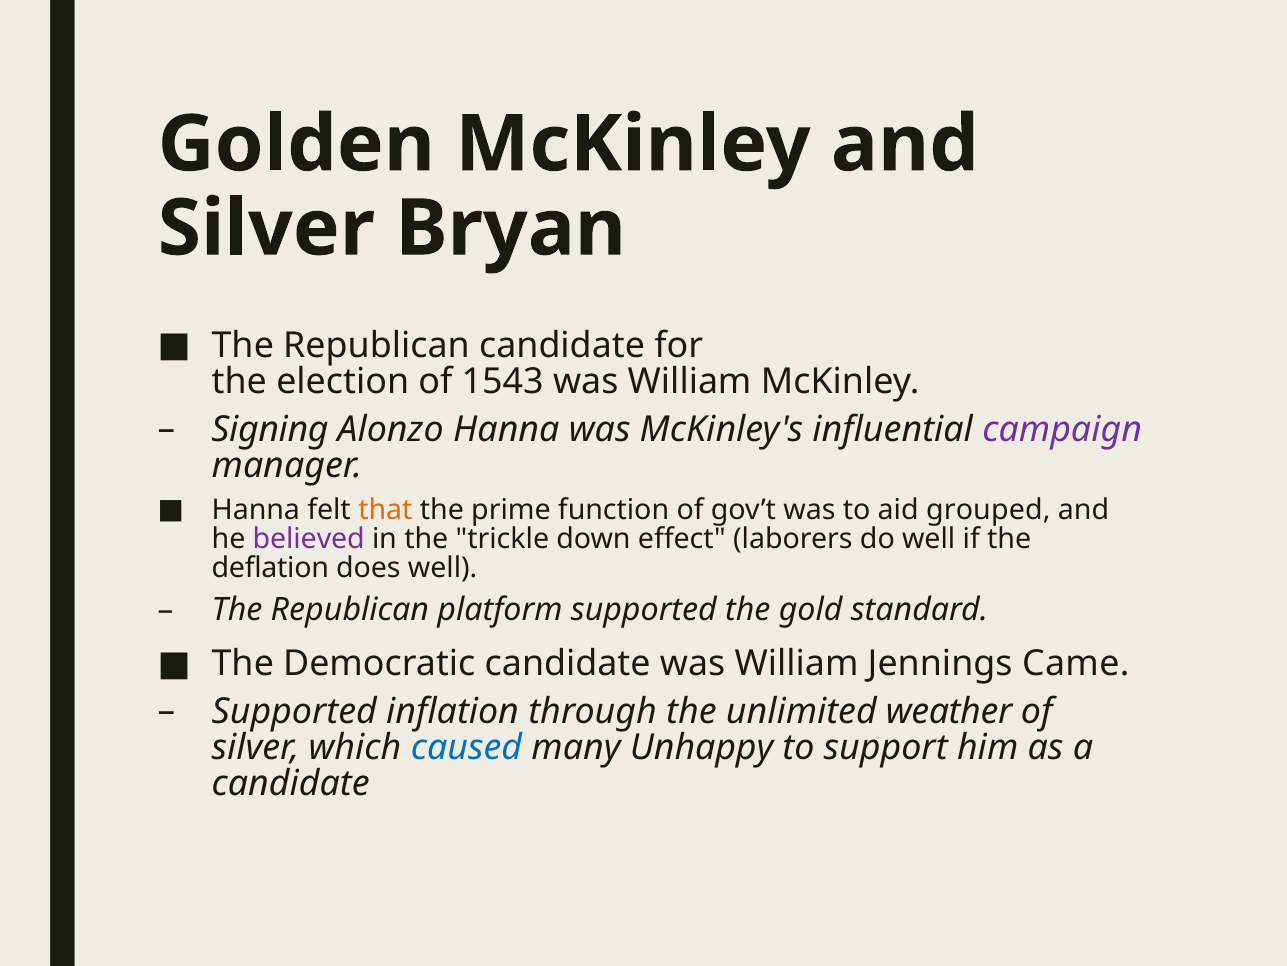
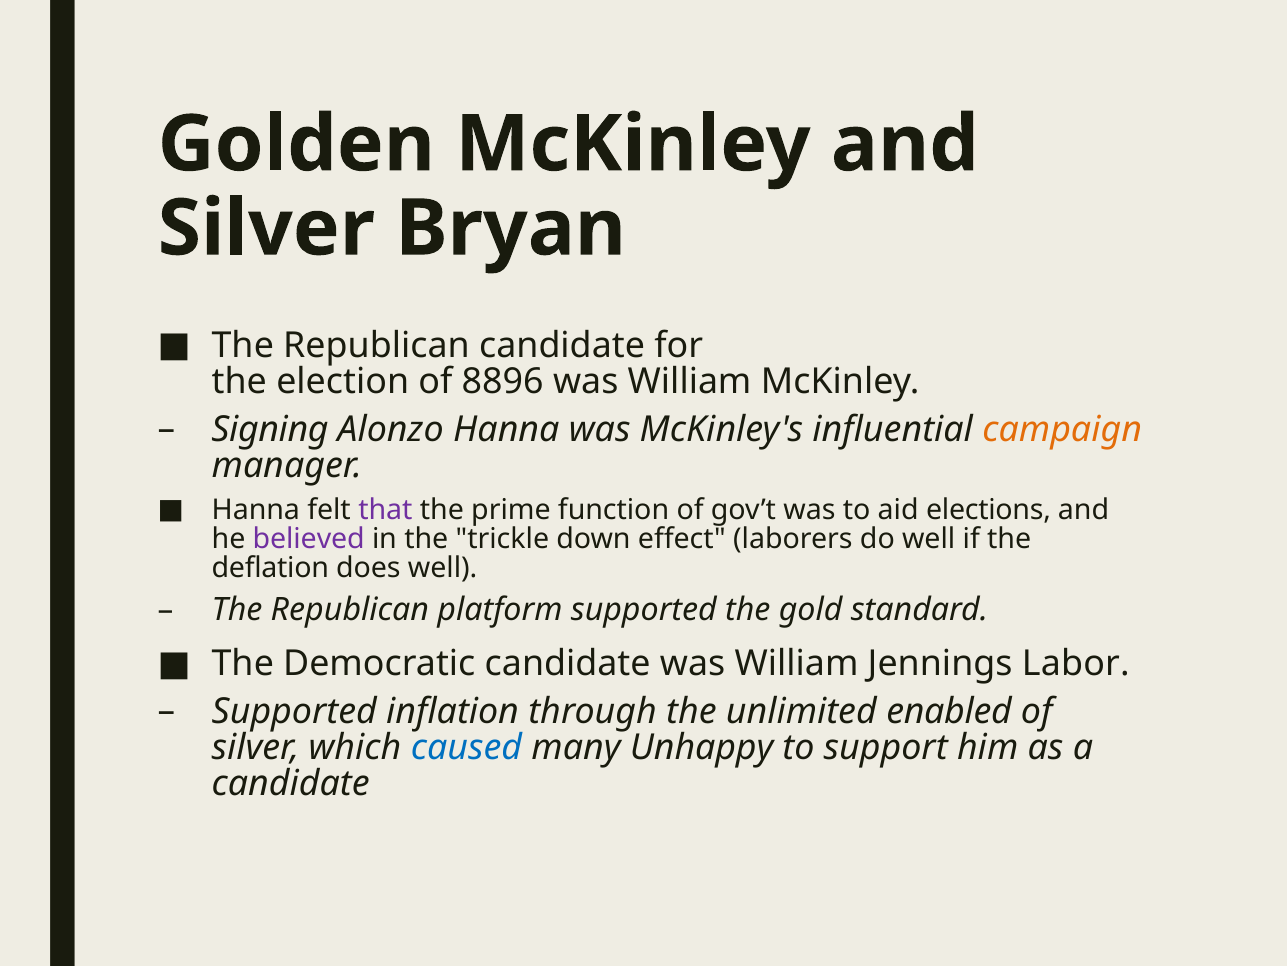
1543: 1543 -> 8896 (503, 382)
campaign colour: purple -> orange (1062, 429)
that colour: orange -> purple (385, 510)
grouped: grouped -> elections (988, 510)
Came: Came -> Labor (1076, 663)
weather: weather -> enabled (949, 711)
